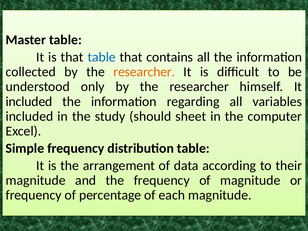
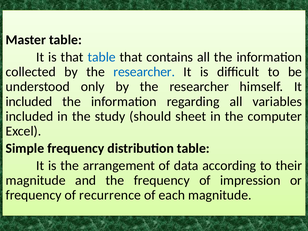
researcher colour: orange -> blue (144, 72)
of magnitude: magnitude -> impression (250, 180)
percentage: percentage -> recurrence (110, 195)
